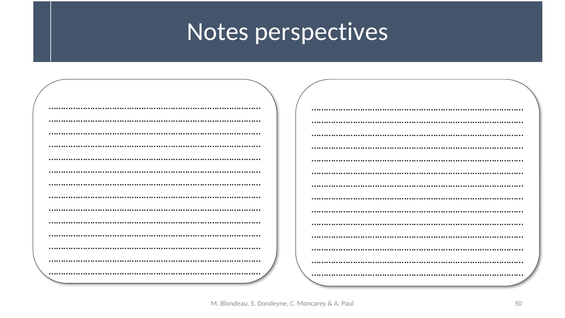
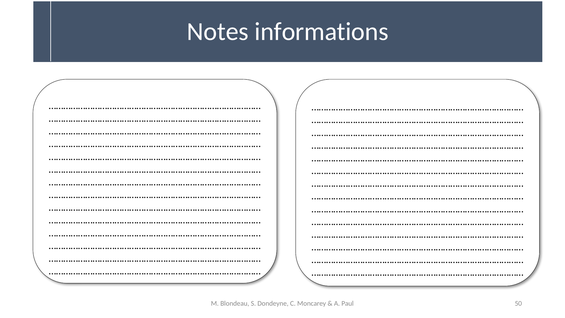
perspectives: perspectives -> informations (322, 32)
